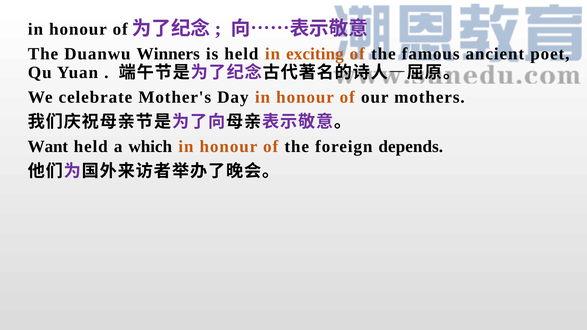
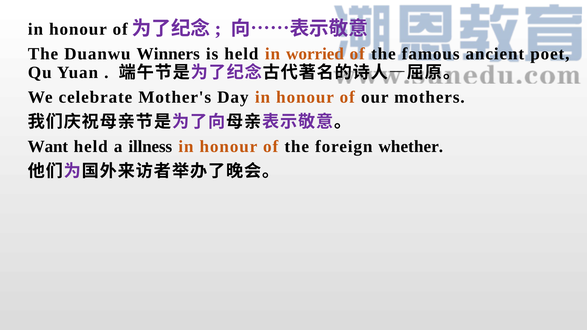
exciting: exciting -> worried (315, 54)
which: which -> illness (150, 147)
depends: depends -> whether (411, 147)
